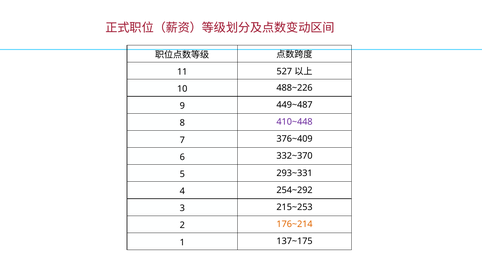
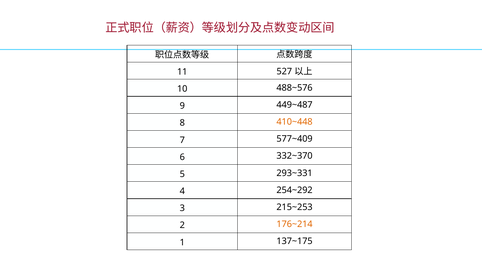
488~226: 488~226 -> 488~576 (295, 88)
410~448 colour: purple -> orange (295, 122)
376~409: 376~409 -> 577~409 (295, 139)
